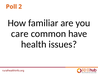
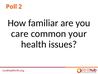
have: have -> your (78, 33)
